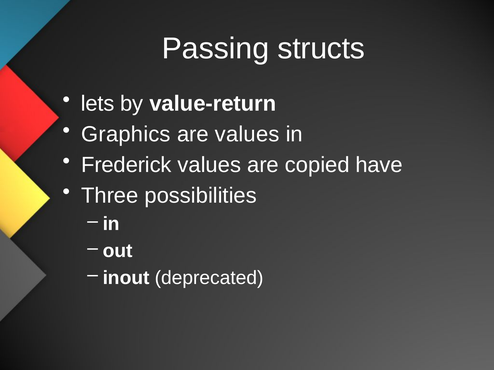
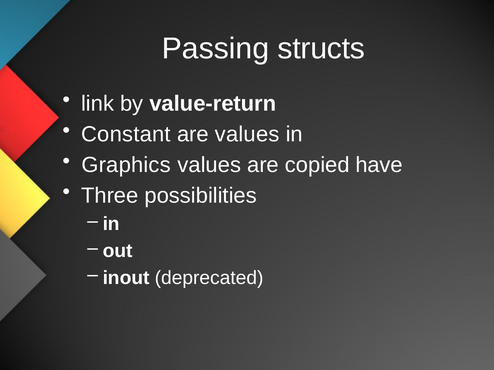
lets: lets -> link (98, 104)
Graphics: Graphics -> Constant (126, 134)
Frederick: Frederick -> Graphics (126, 165)
